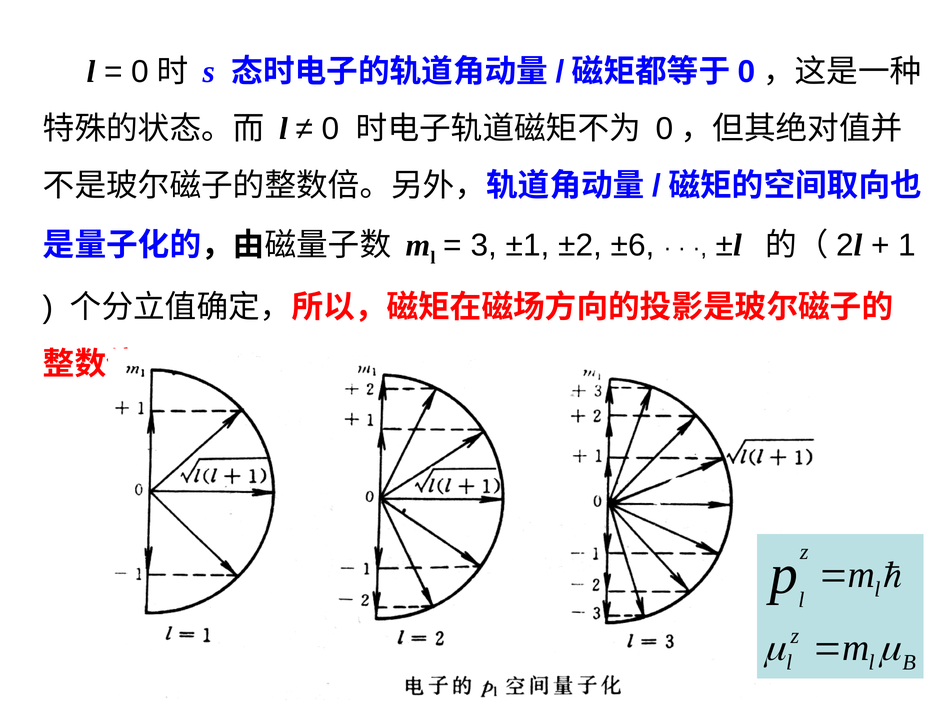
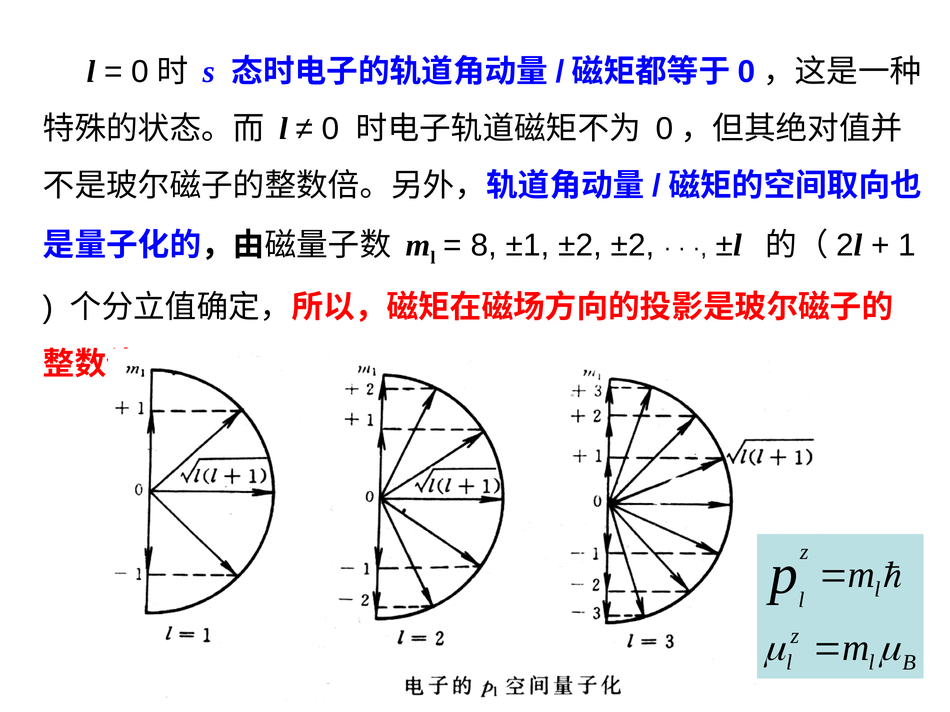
3: 3 -> 8 (484, 246)
±2 ±6: ±6 -> ±2 (633, 246)
